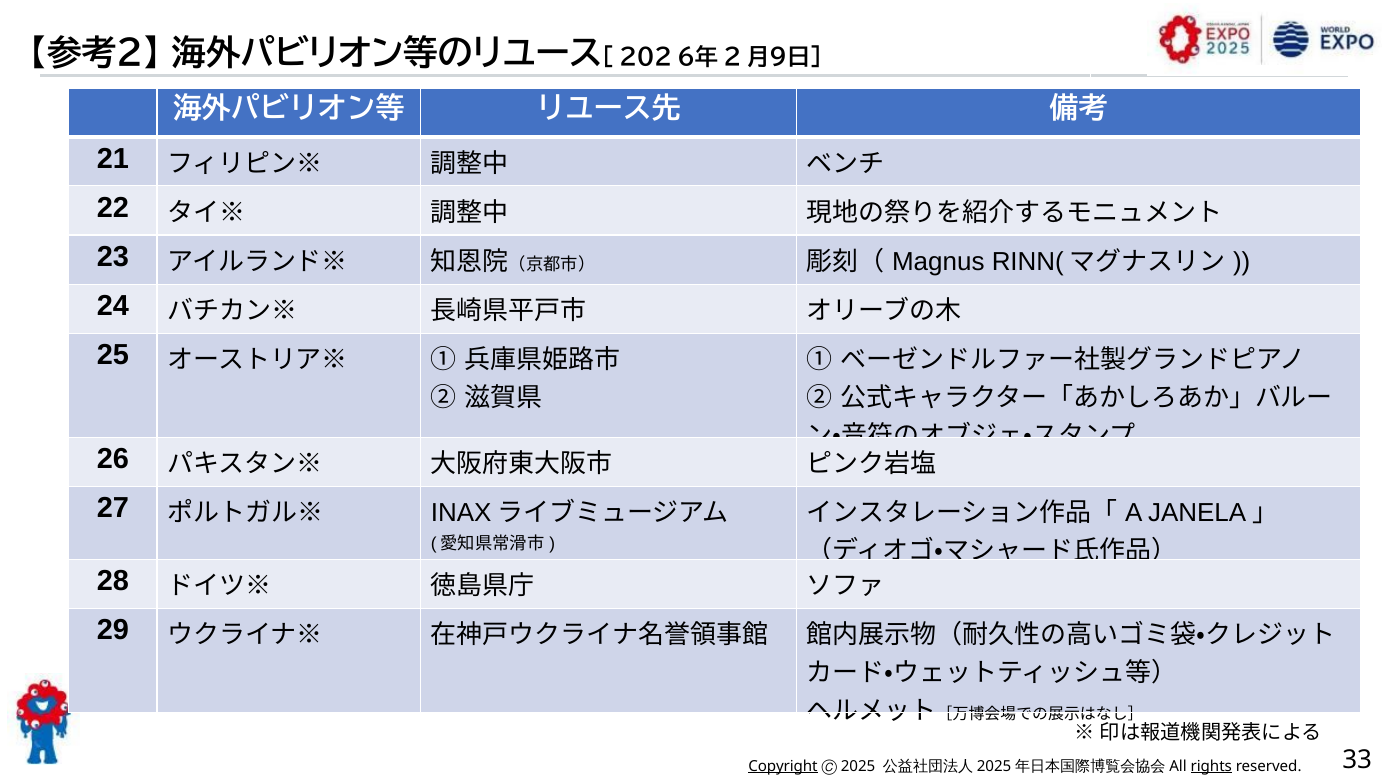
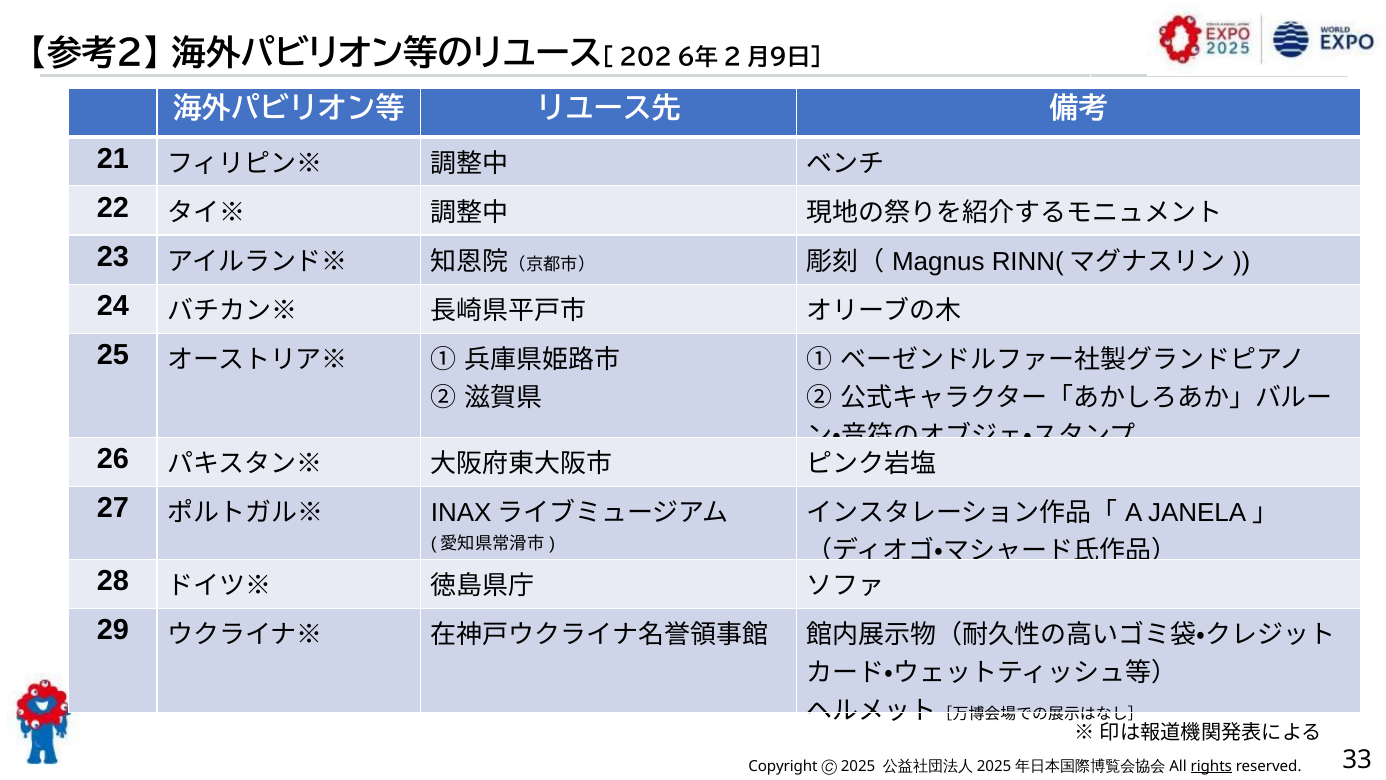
Copyright underline: present -> none (783, 766)
